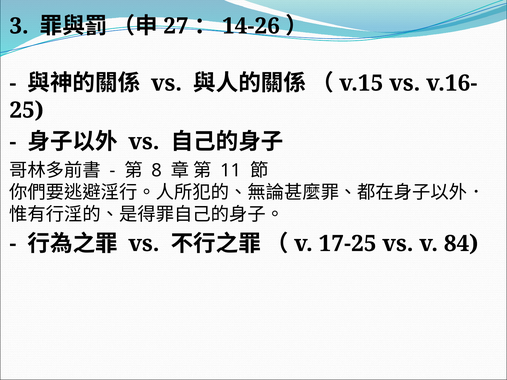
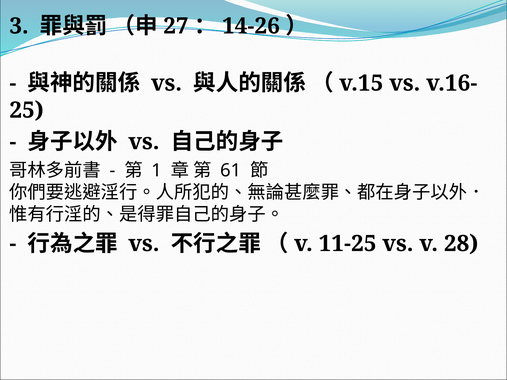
8: 8 -> 1 (156, 171)
11: 11 -> 61 (231, 171)
17-25: 17-25 -> 11-25 (347, 244)
84: 84 -> 28 (461, 244)
